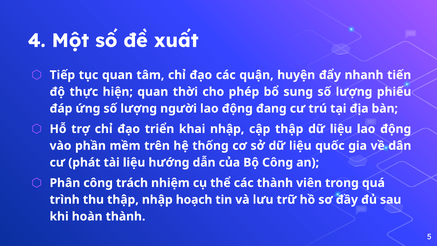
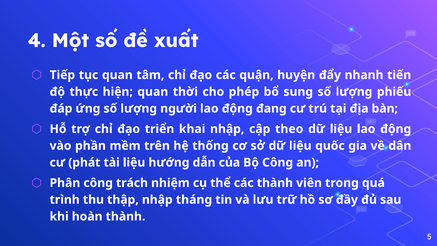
cập thập: thập -> theo (289, 129)
hoạch: hoạch -> tháng (194, 200)
